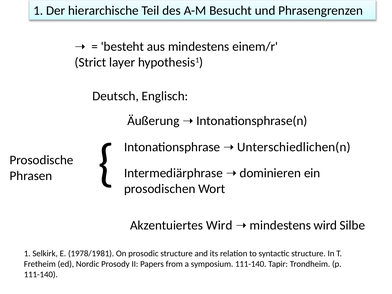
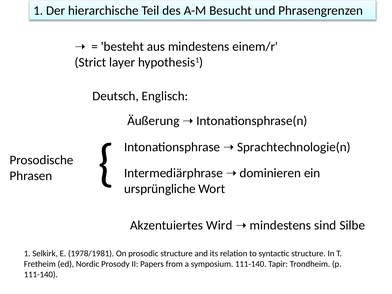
Unterschiedlichen(n: Unterschiedlichen(n -> Sprachtechnologie(n (294, 147)
prosodischen: prosodischen -> ursprüngliche (160, 189)
mindestens wird: wird -> sind (325, 225)
